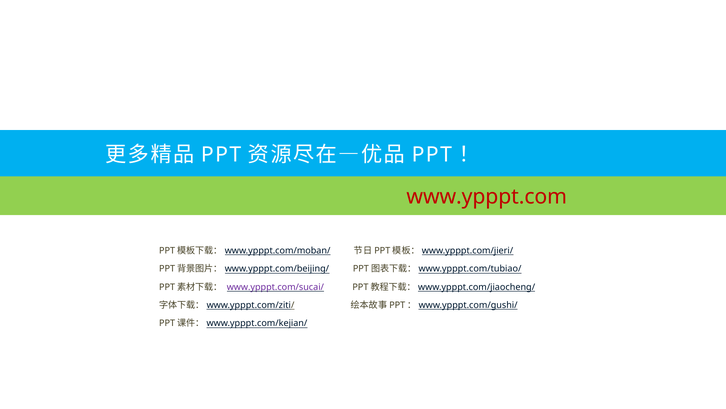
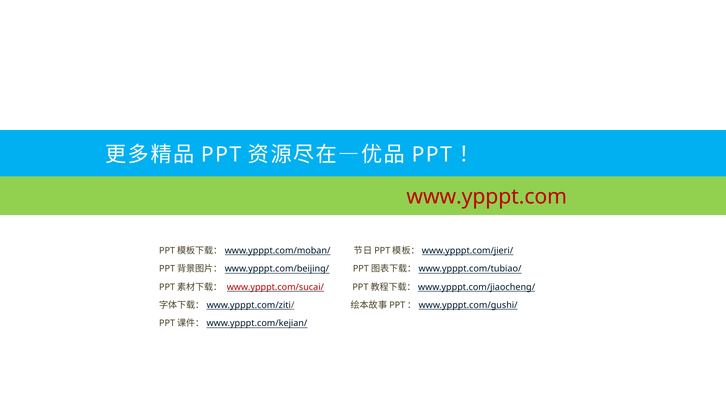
www.ypppt.com/sucai/ colour: purple -> red (275, 287)
